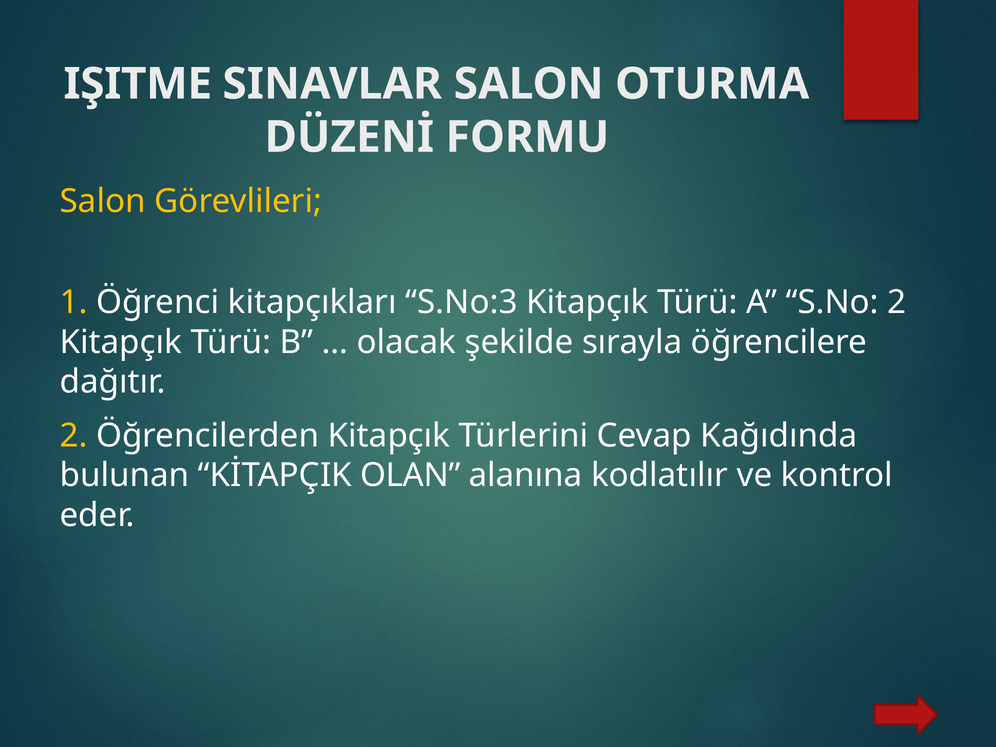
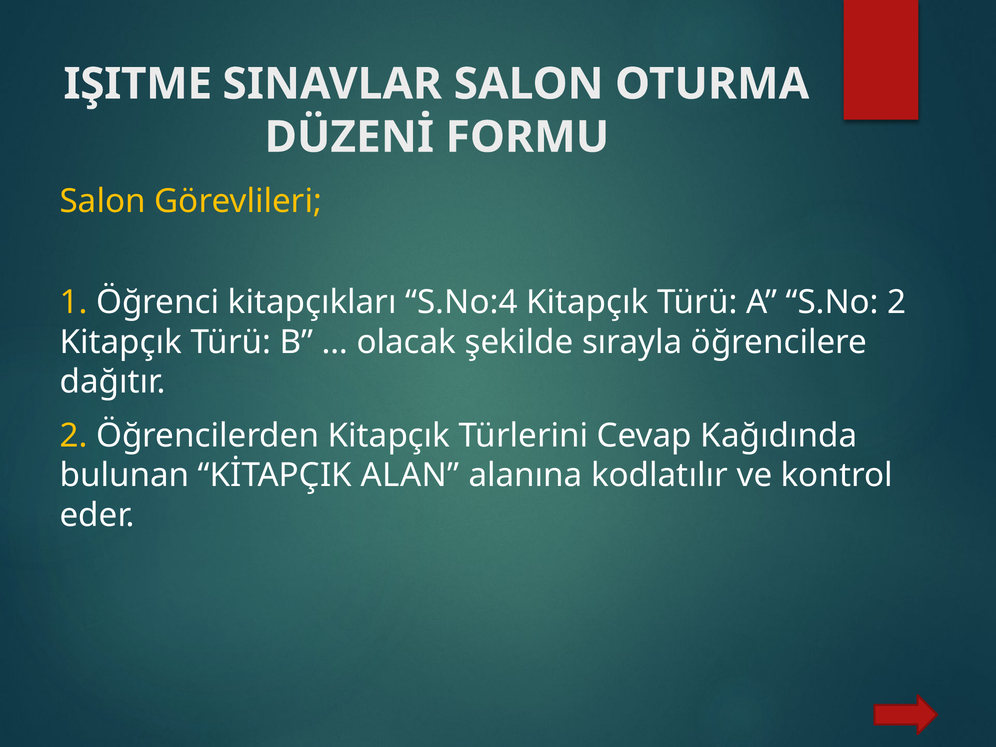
S.No:3: S.No:3 -> S.No:4 (461, 302)
OLAN: OLAN -> ALAN (410, 476)
